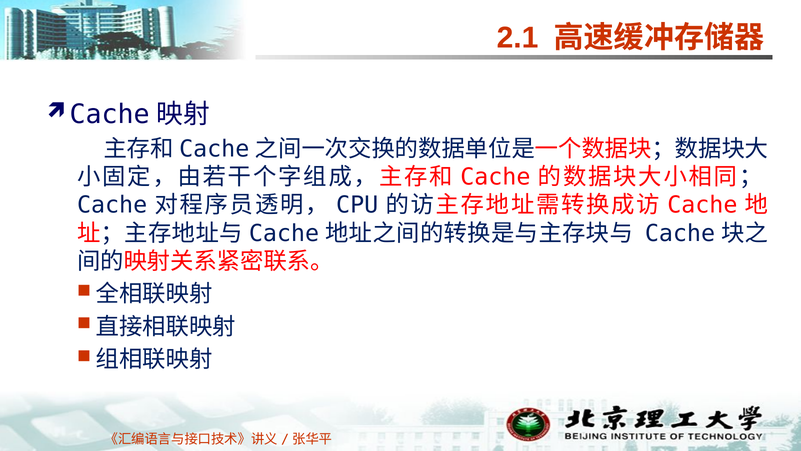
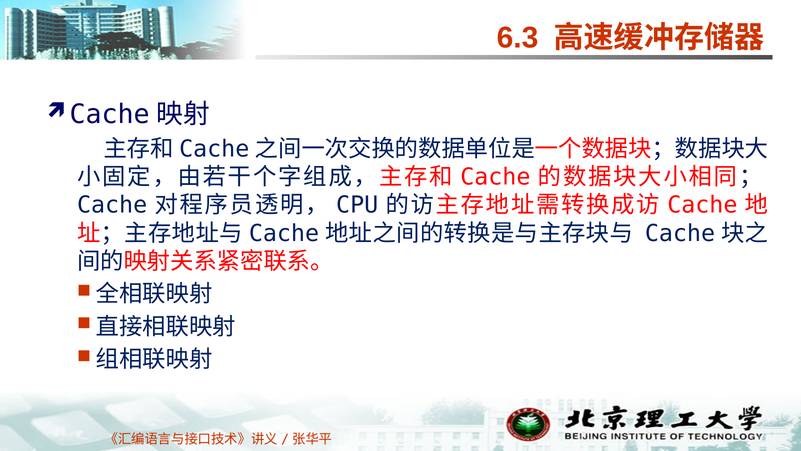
2.1: 2.1 -> 6.3 (518, 38)
